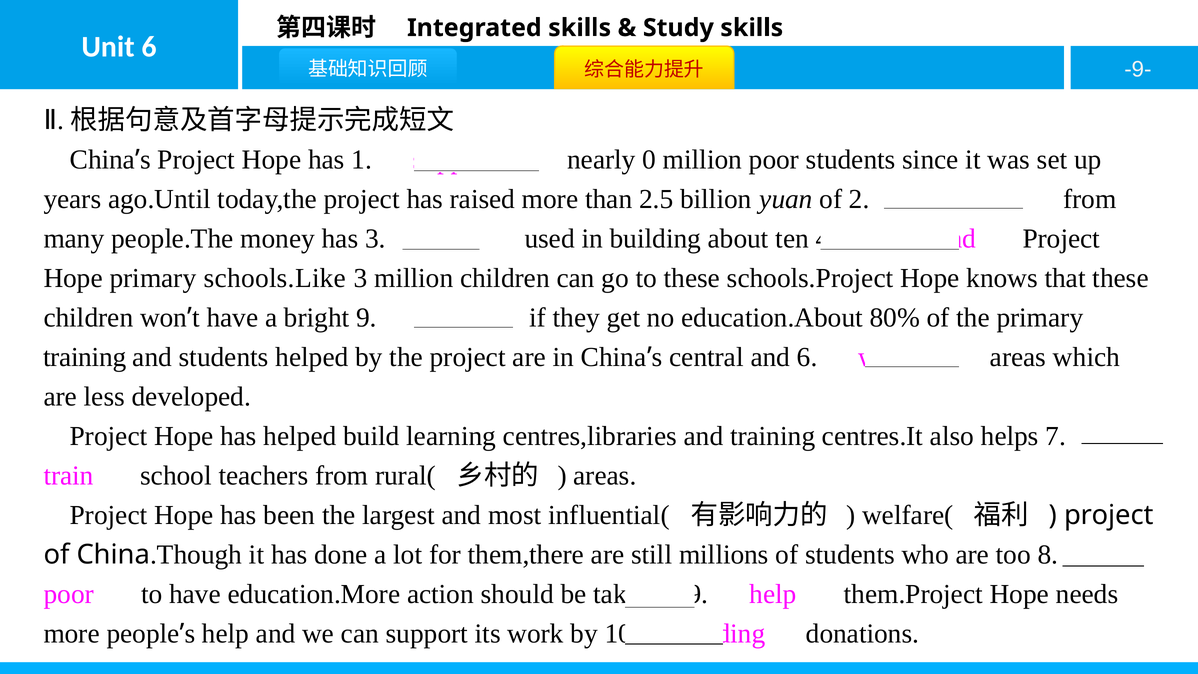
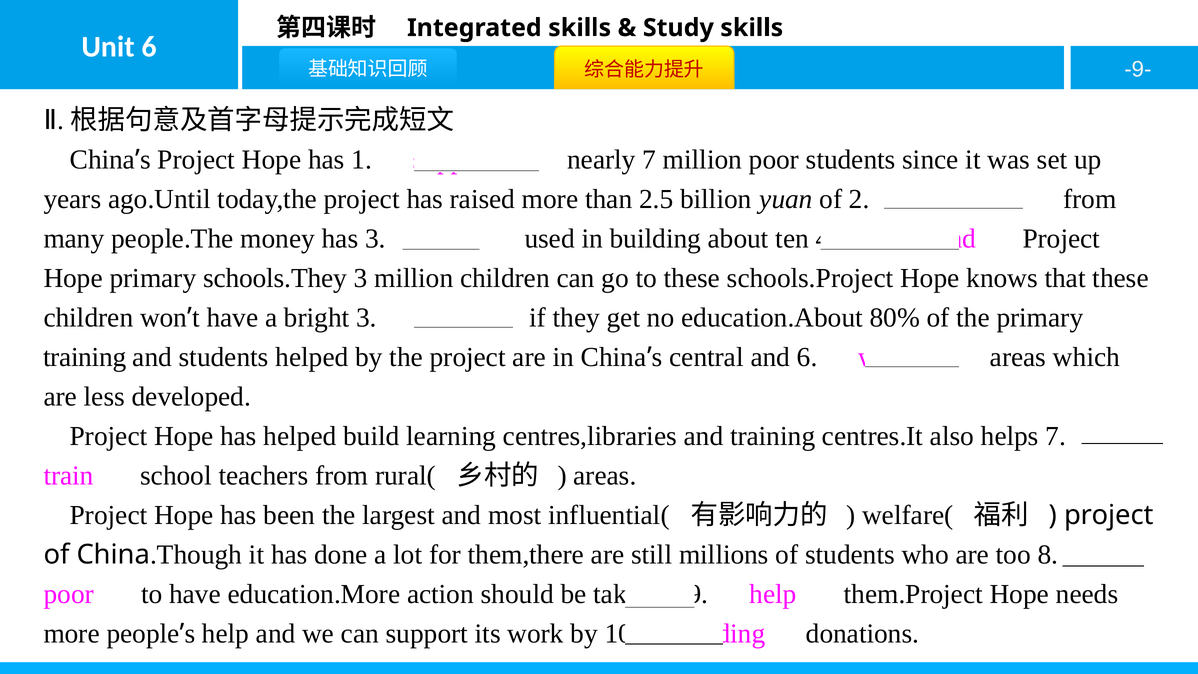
nearly 0: 0 -> 7 (649, 160)
schools.Like: schools.Like -> schools.They (275, 278)
bright 9: 9 -> 3 (367, 318)
